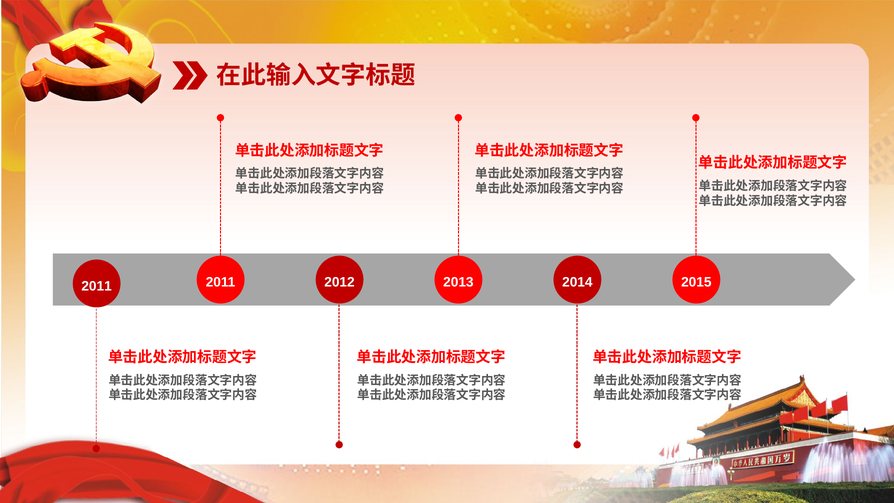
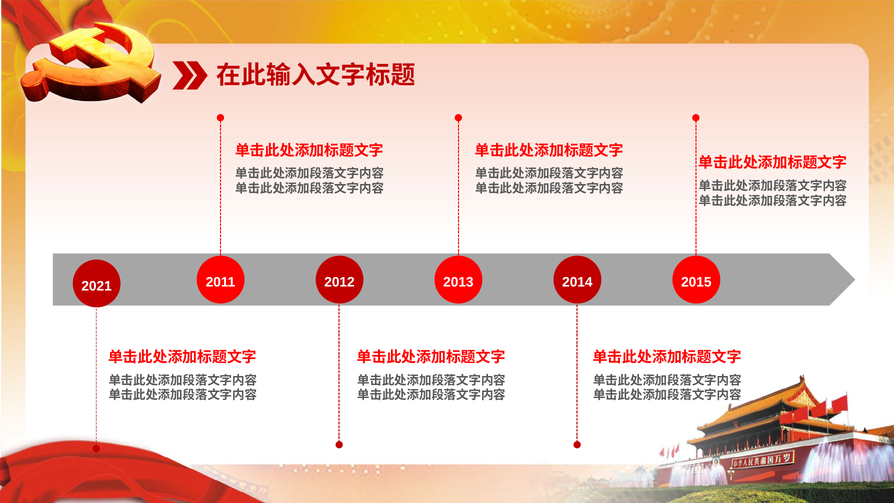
2011: 2011 -> 2021 (97, 286)
